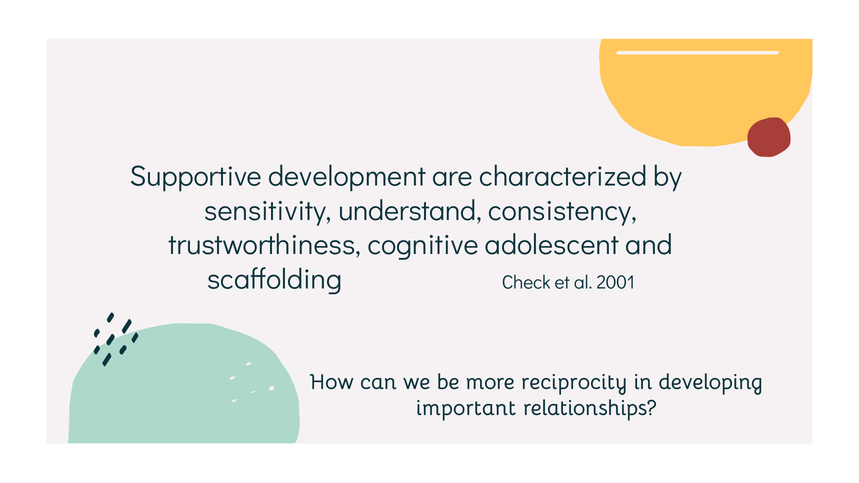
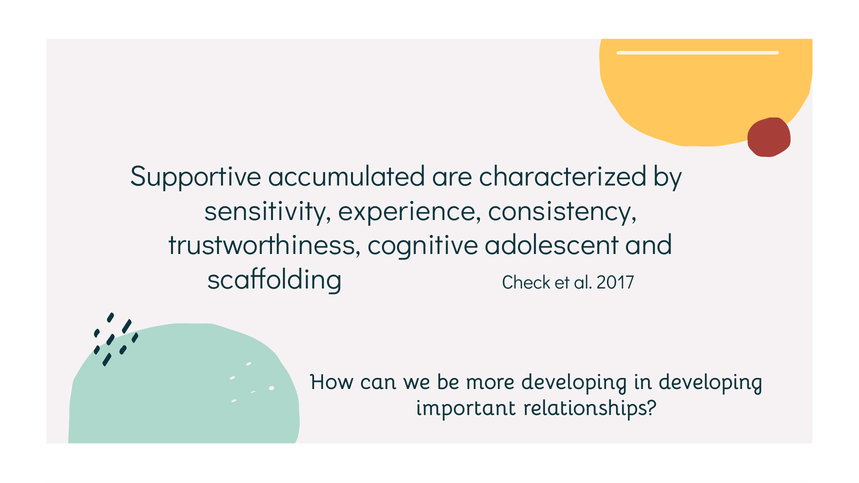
development: development -> accumulated (347, 176)
understand: understand -> experience (410, 211)
2001: 2001 -> 2017 (615, 283)
more reciprocity: reciprocity -> developing (574, 383)
